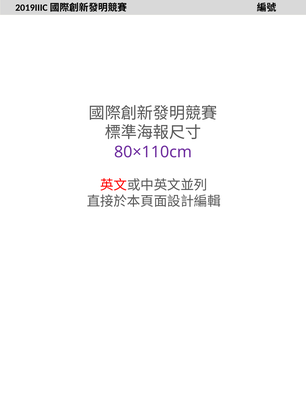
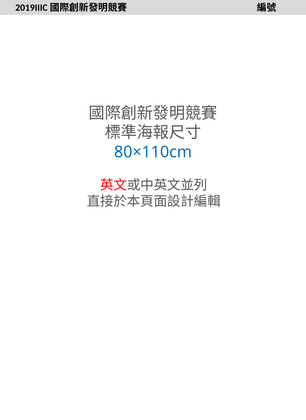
80×110cm colour: purple -> blue (153, 152)
